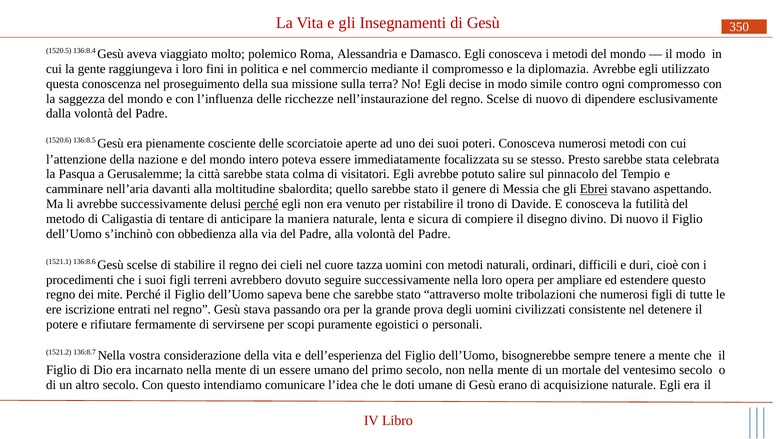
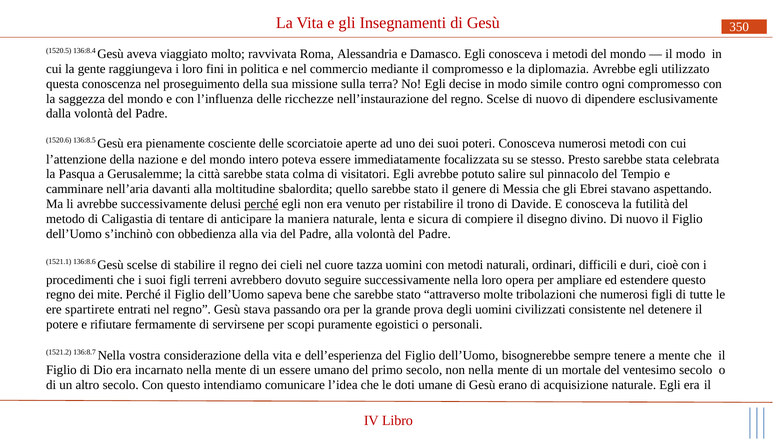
polemico: polemico -> ravvivata (272, 54)
Ebrei underline: present -> none (594, 189)
iscrizione: iscrizione -> spartirete (90, 309)
